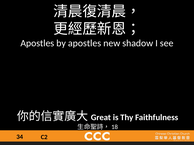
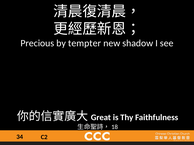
Apostles: Apostles -> Precious (37, 43)
by apostles: apostles -> tempter (85, 43)
